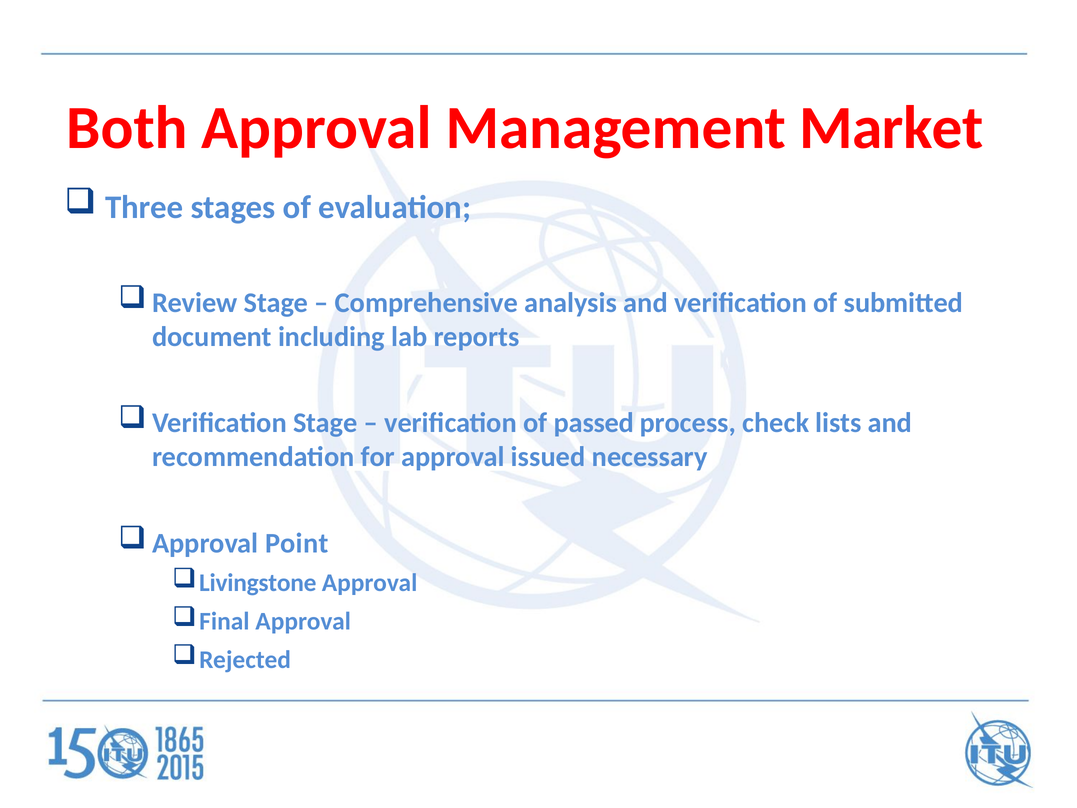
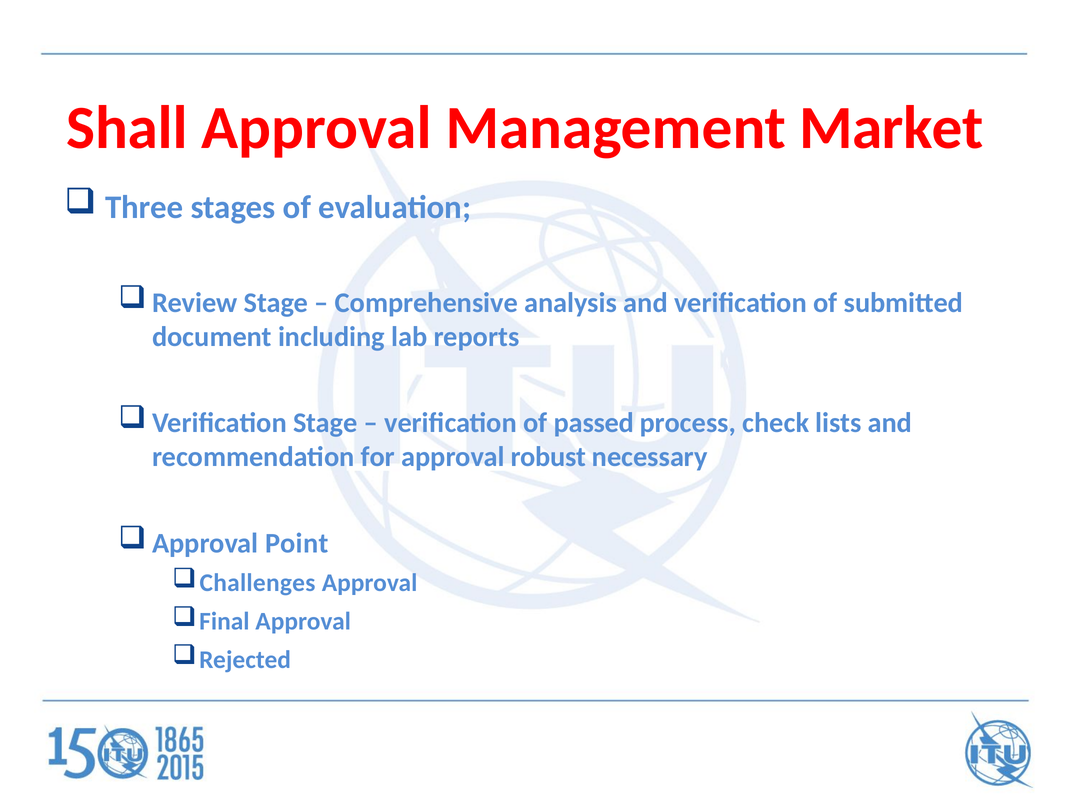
Both: Both -> Shall (127, 128)
issued: issued -> robust (548, 457)
Livingstone: Livingstone -> Challenges (258, 583)
